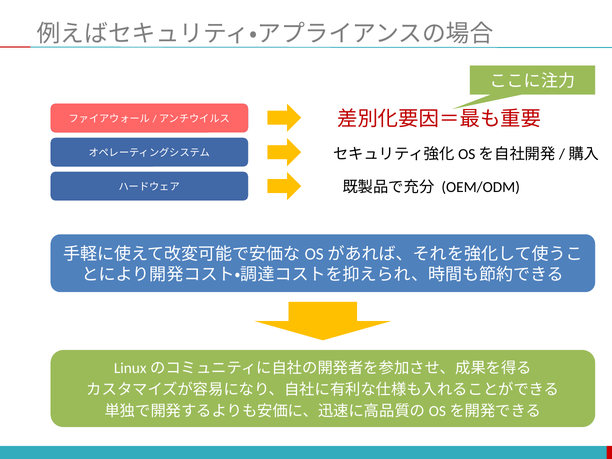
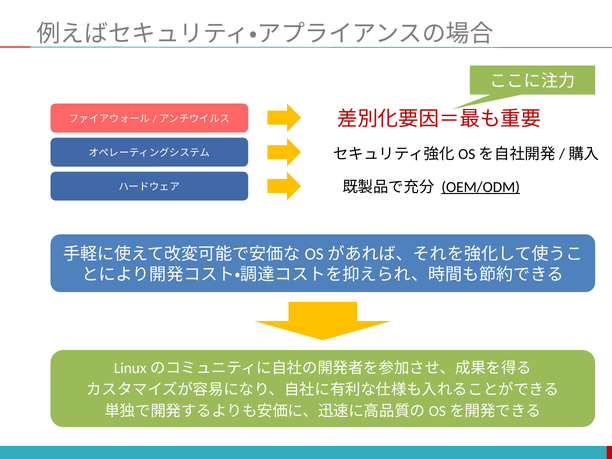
OEM/ODM underline: none -> present (481, 187)
